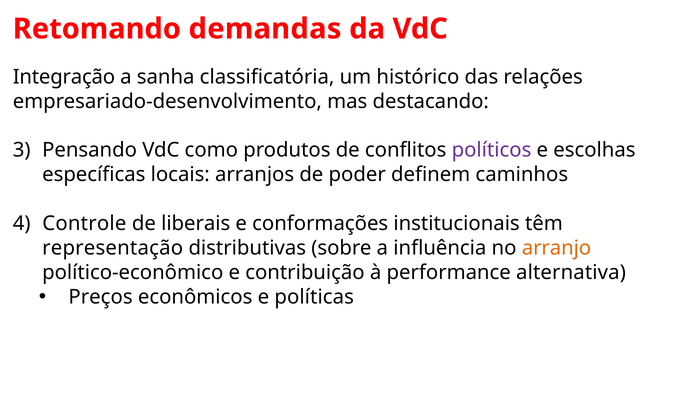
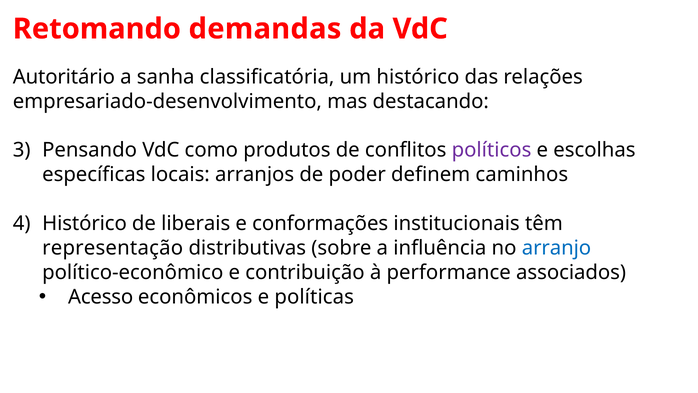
Integração: Integração -> Autoritário (64, 77)
Controle: Controle -> Histórico (85, 223)
arranjo colour: orange -> blue (556, 248)
alternativa: alternativa -> associados (571, 272)
Preços: Preços -> Acesso (101, 297)
